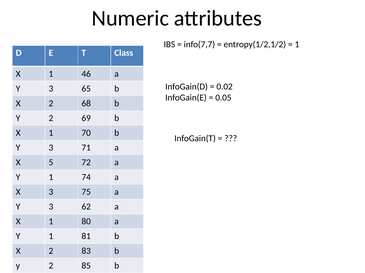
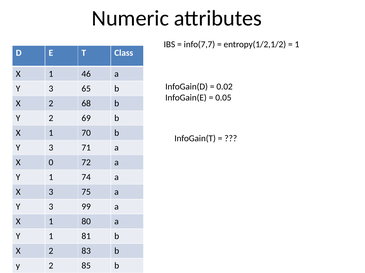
5: 5 -> 0 (51, 163)
62: 62 -> 99 (86, 207)
